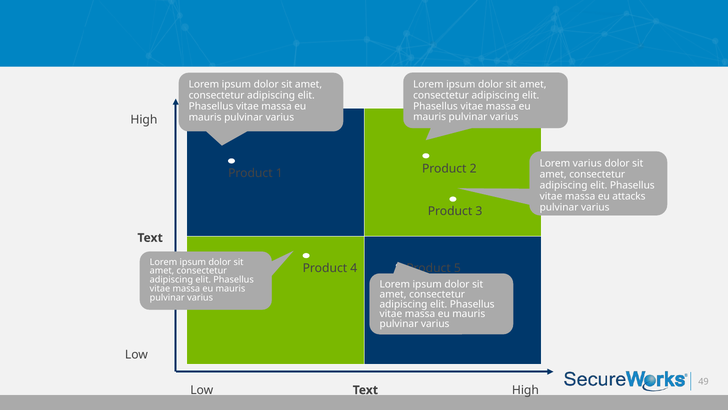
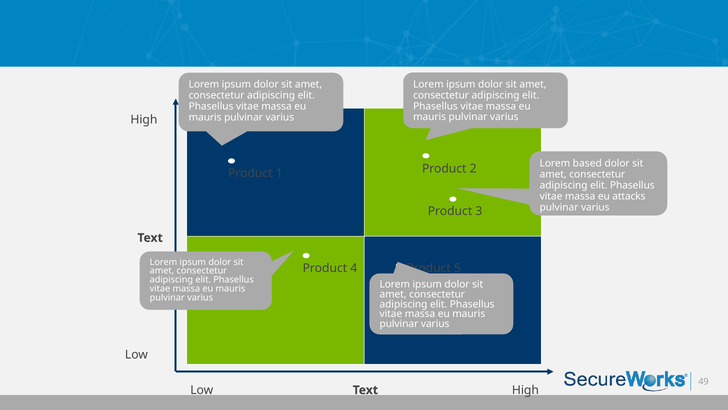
Lorem varius: varius -> based (587, 163)
